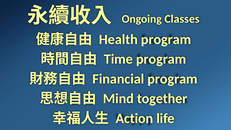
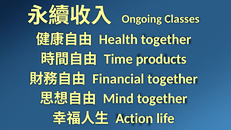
Health program: program -> together (166, 39)
Time program: program -> products (161, 59)
Financial program: program -> together (173, 79)
